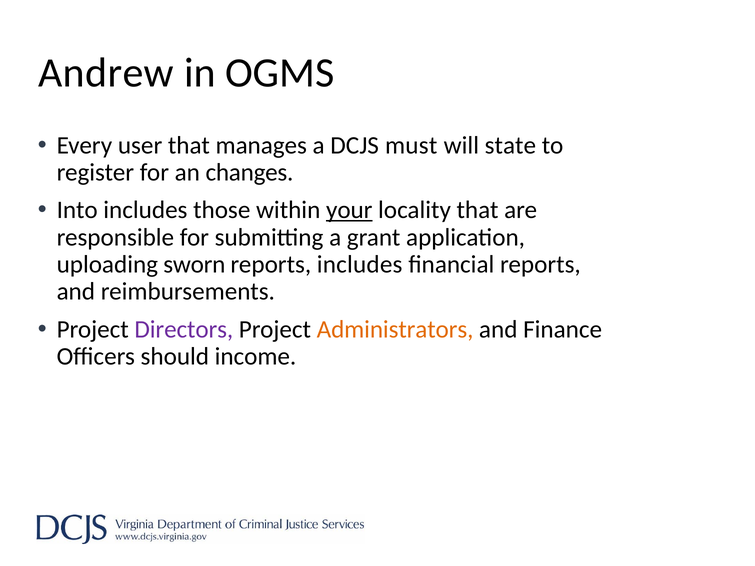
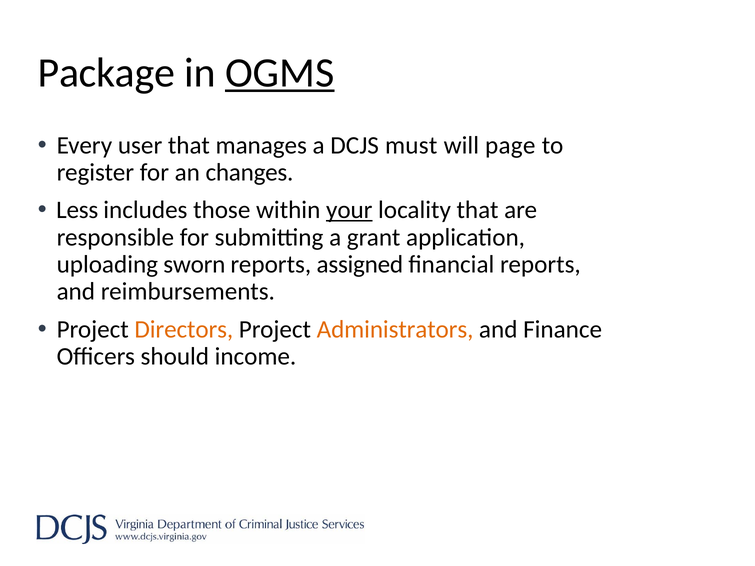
Andrew: Andrew -> Package (106, 73)
OGMS underline: none -> present (280, 73)
state: state -> page (510, 145)
Into: Into -> Less (77, 210)
reports includes: includes -> assigned (360, 265)
Directors colour: purple -> orange (184, 329)
